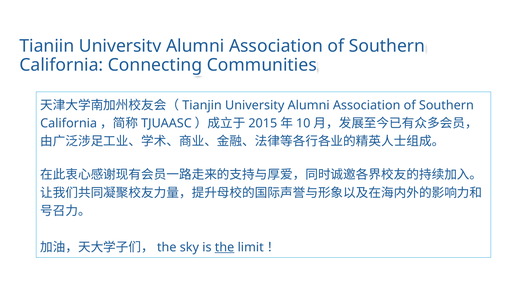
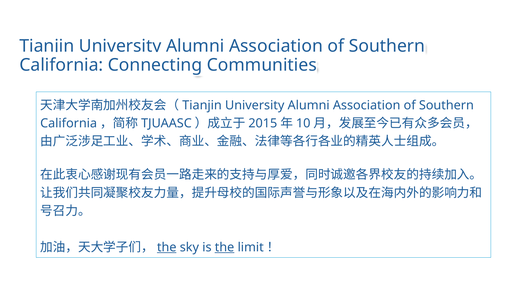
the underline: none -> present (167, 248)
